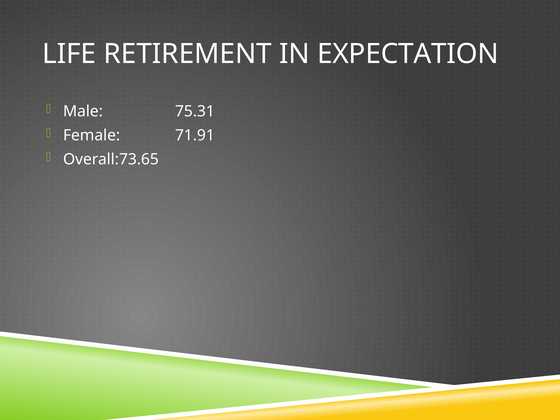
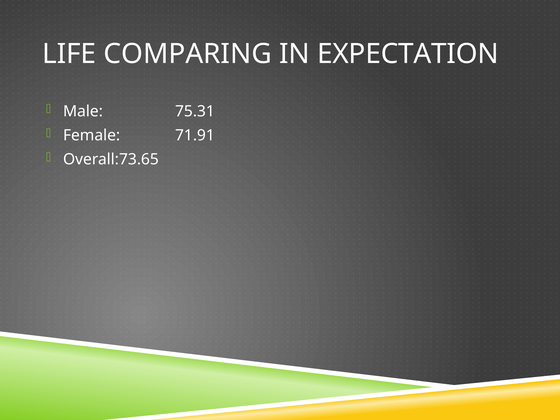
RETIREMENT: RETIREMENT -> COMPARING (188, 54)
